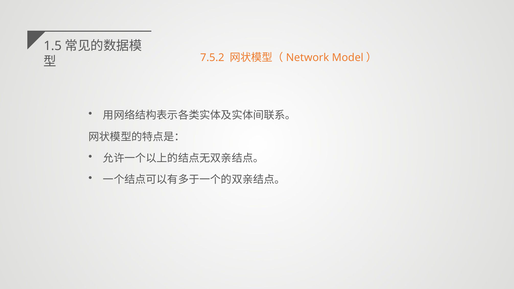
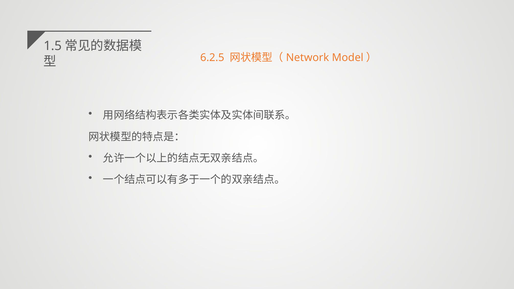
7.5.2: 7.5.2 -> 6.2.5 (212, 58)
